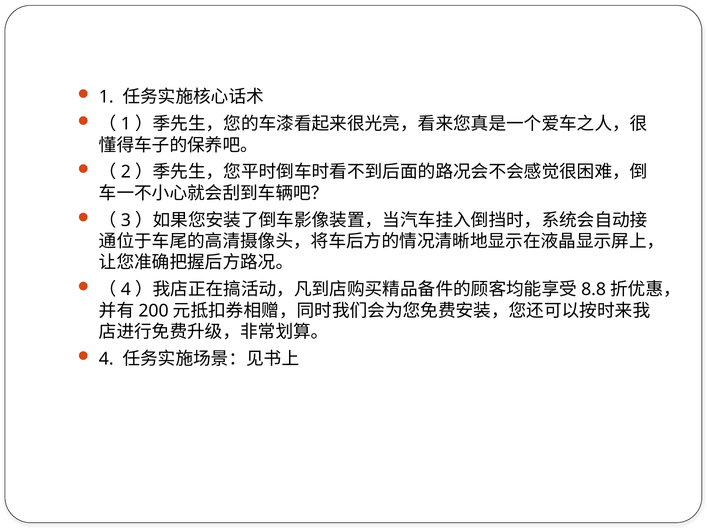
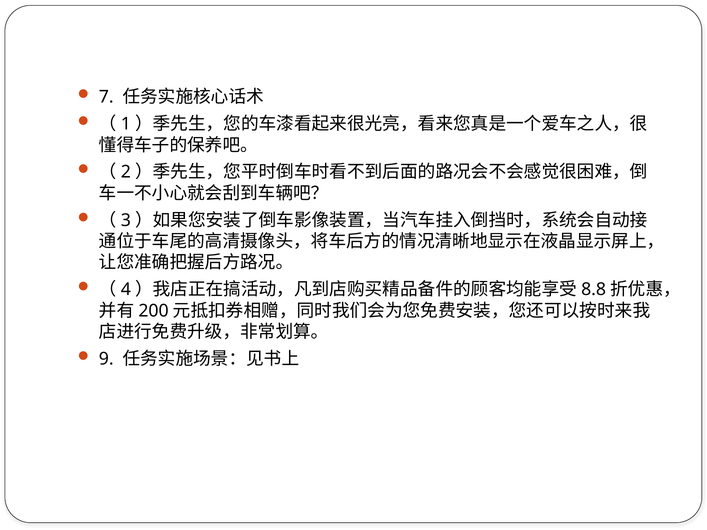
1: 1 -> 7 (106, 97)
4: 4 -> 9 (106, 359)
